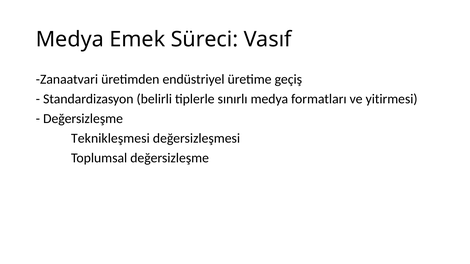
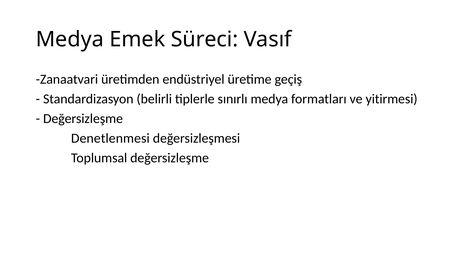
Teknikleşmesi: Teknikleşmesi -> Denetlenmesi (110, 139)
